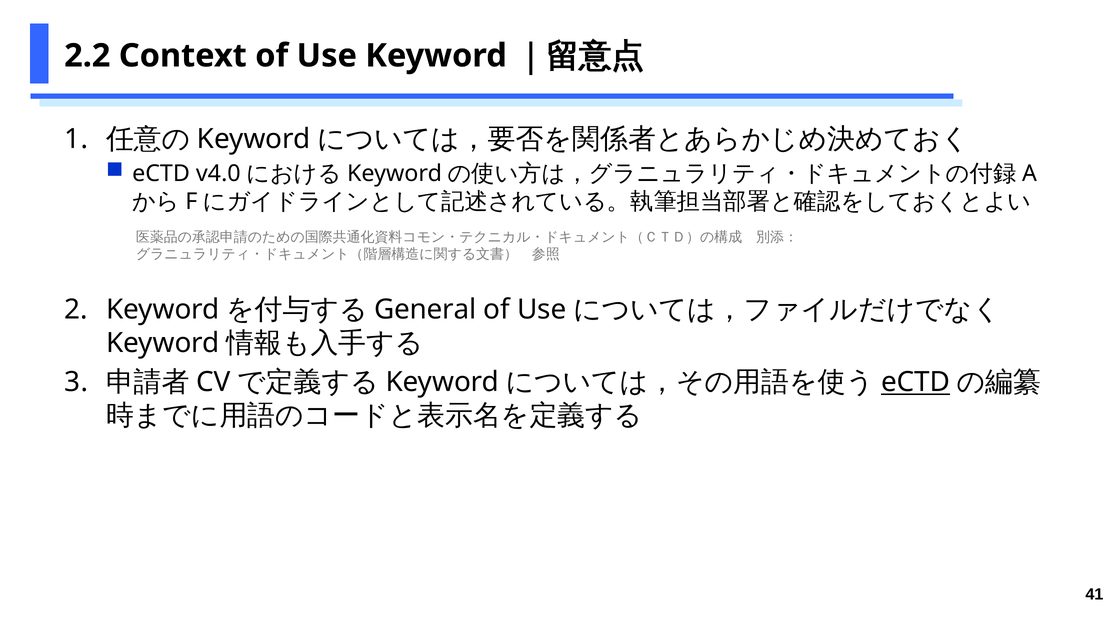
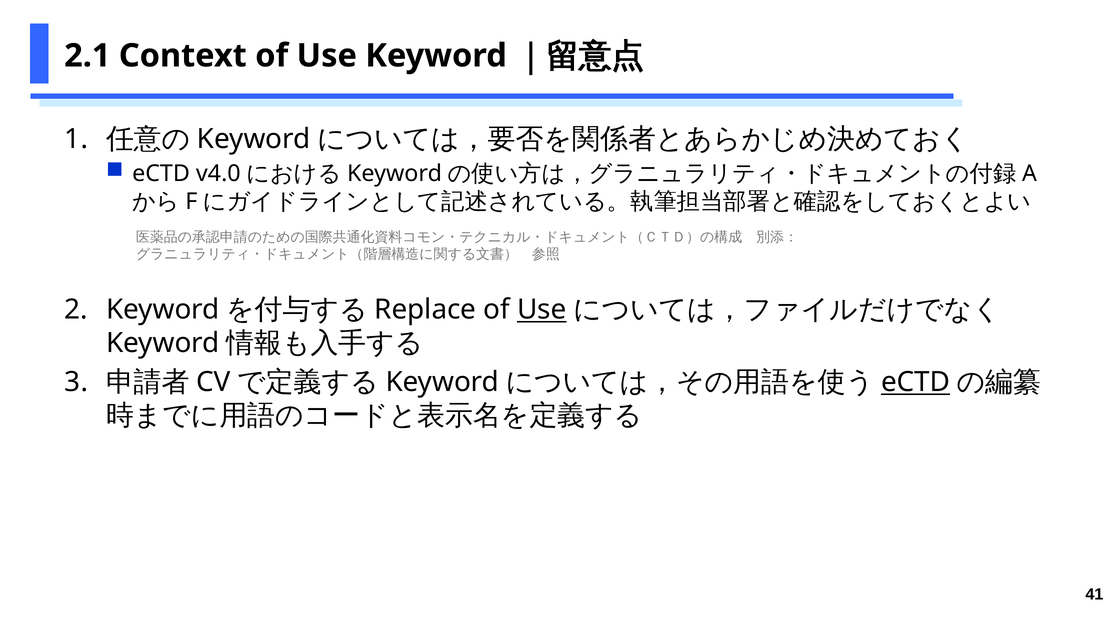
2.2: 2.2 -> 2.1 (87, 56)
General: General -> Replace (425, 310)
Use underline: none -> present (542, 310)
